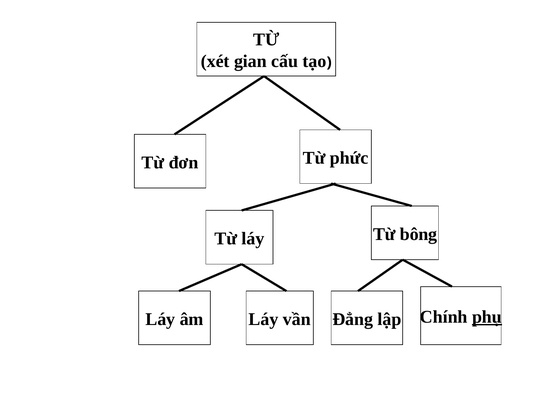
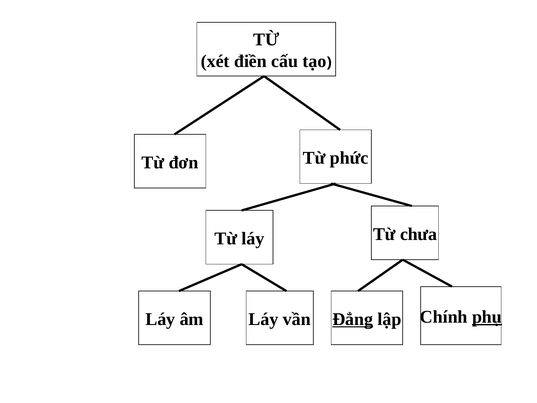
gian: gian -> điền (250, 61)
bông: bông -> chưa (419, 234)
Đẳng underline: none -> present (353, 319)
